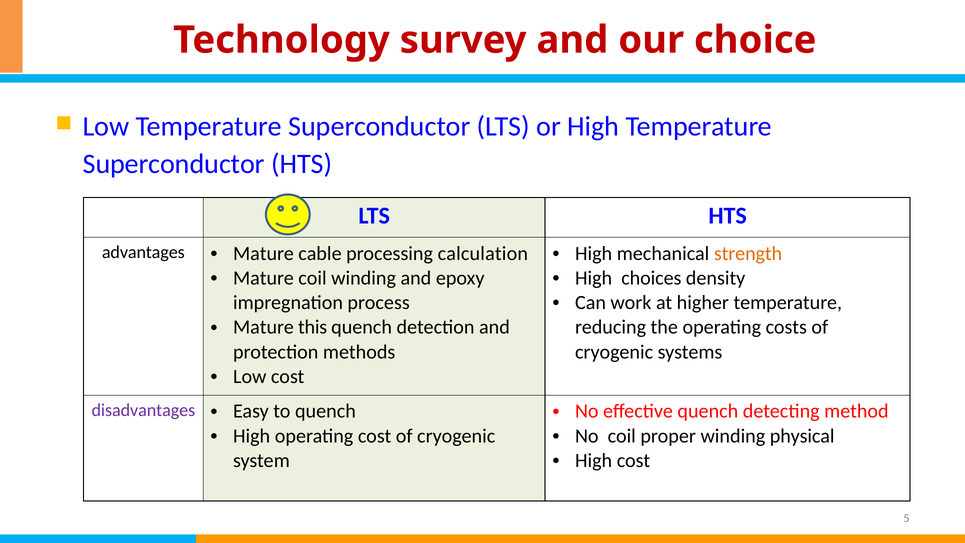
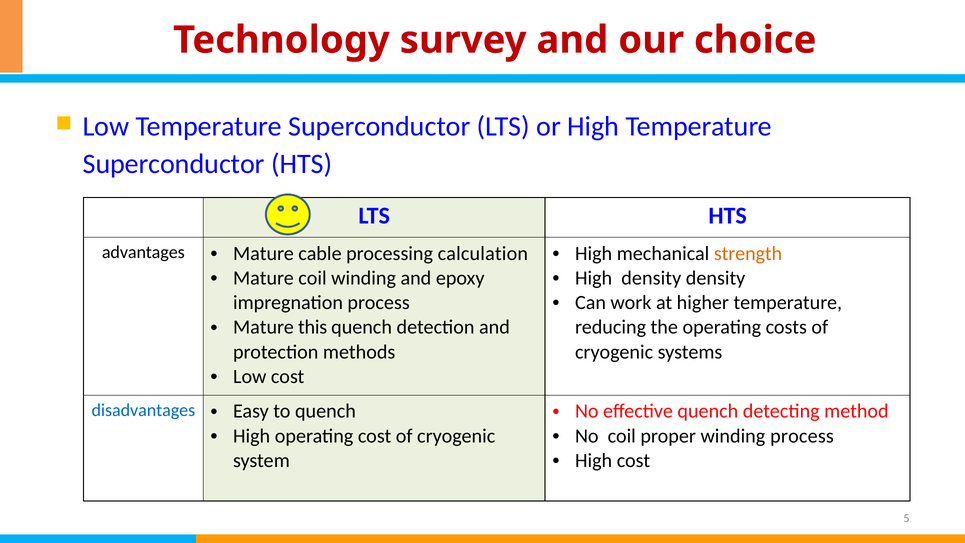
High choices: choices -> density (651, 278)
disadvantages colour: purple -> blue (143, 410)
winding physical: physical -> process (802, 436)
